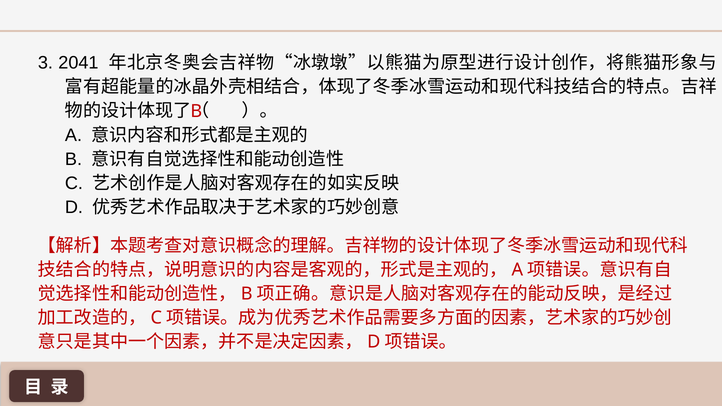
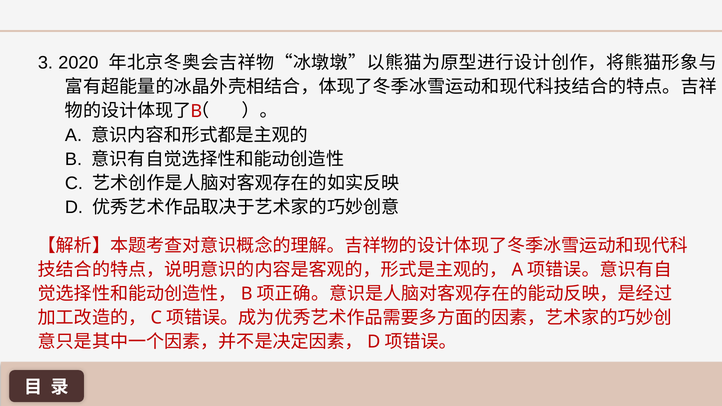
2041: 2041 -> 2020 (78, 63)
